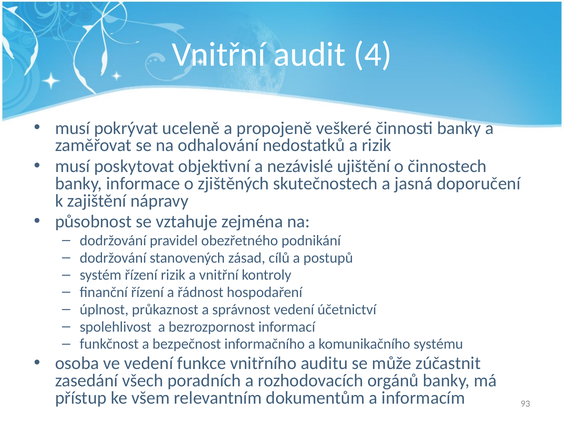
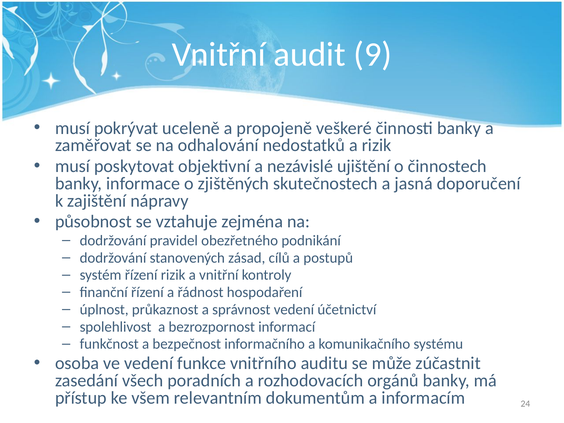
4: 4 -> 9 (373, 55)
93: 93 -> 24 (525, 404)
